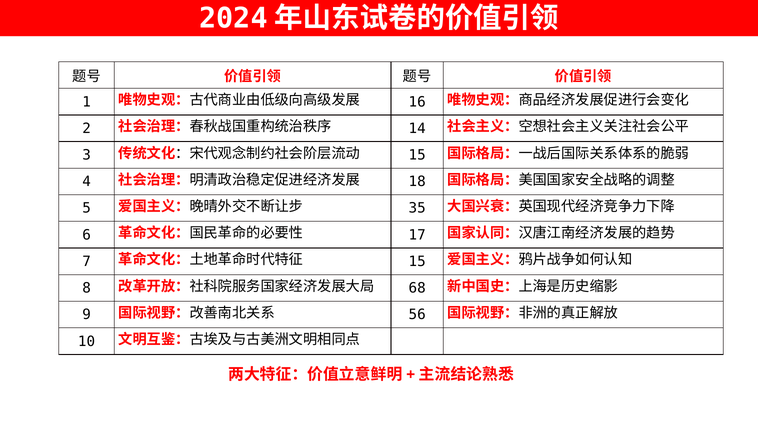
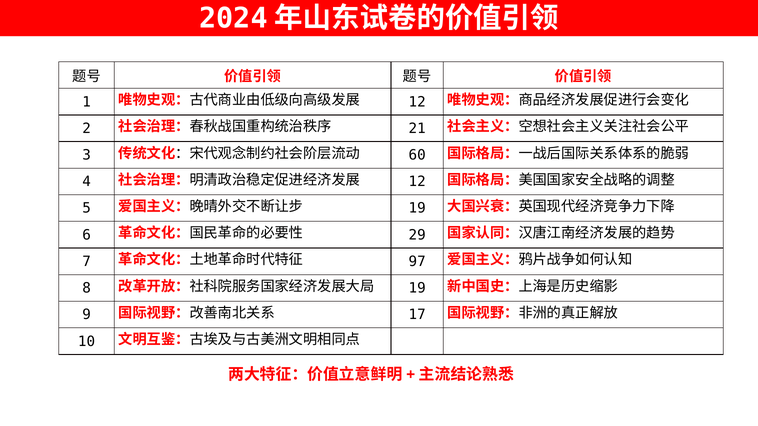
16: 16 -> 12 (417, 102)
14: 14 -> 21 (417, 129)
15: 15 -> 60 (417, 155)
18: 18 -> 12 (417, 182)
35: 35 -> 19 (417, 208)
17: 17 -> 29 (417, 235)
15: 15 -> 97 (417, 262)
68: 68 -> 19 (417, 288)
56: 56 -> 17 (417, 315)
